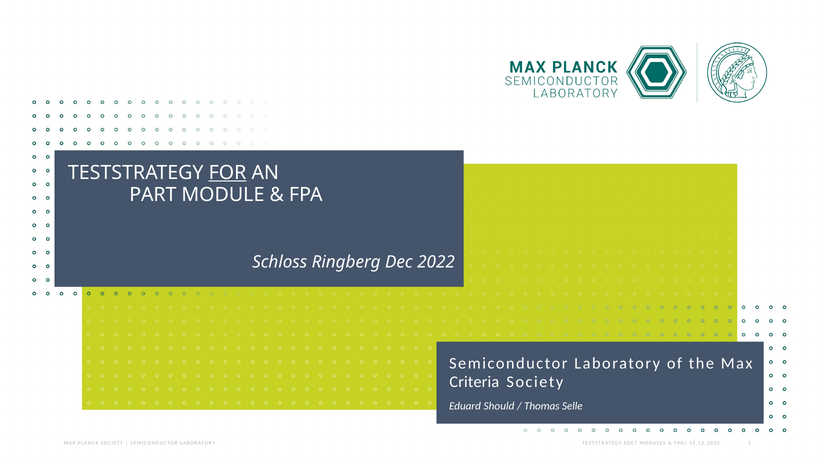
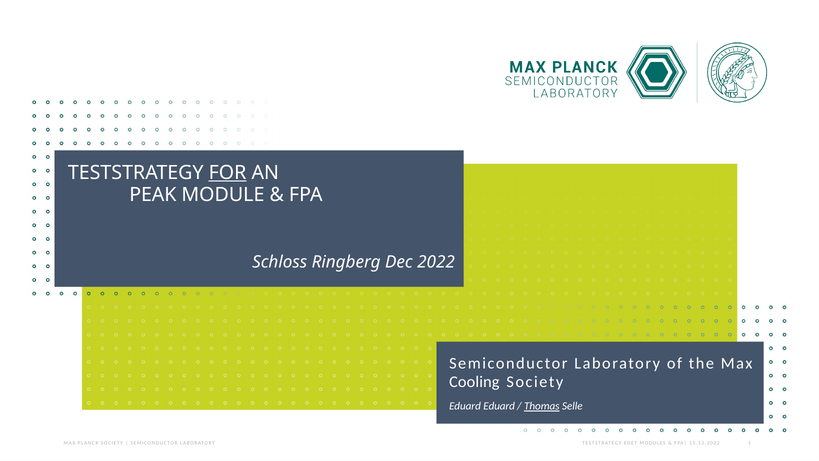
PART: PART -> PEAK (153, 195)
Criteria: Criteria -> Cooling (474, 382)
Eduard Should: Should -> Eduard (499, 406)
Thomas underline: none -> present (542, 406)
